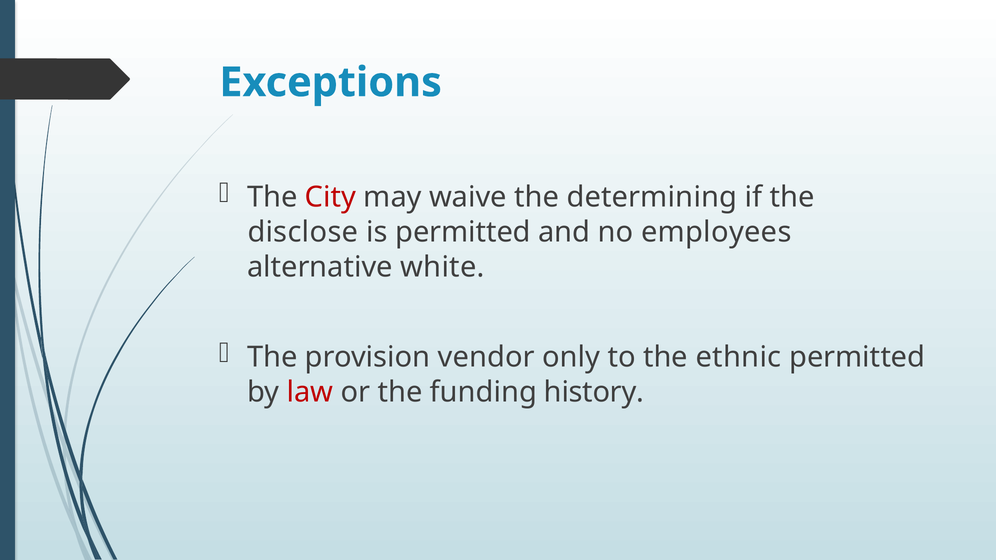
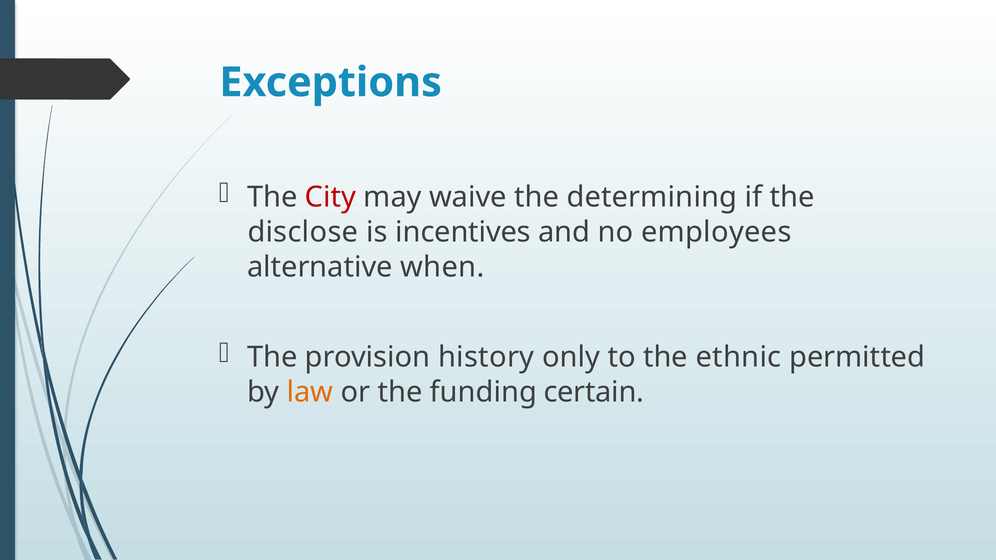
is permitted: permitted -> incentives (463, 232)
white: white -> when (442, 267)
vendor: vendor -> history (486, 357)
law colour: red -> orange (310, 392)
history: history -> certain (594, 392)
